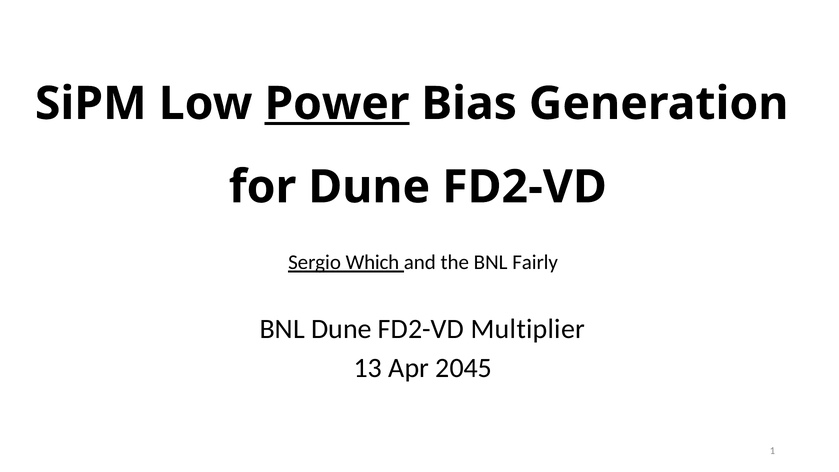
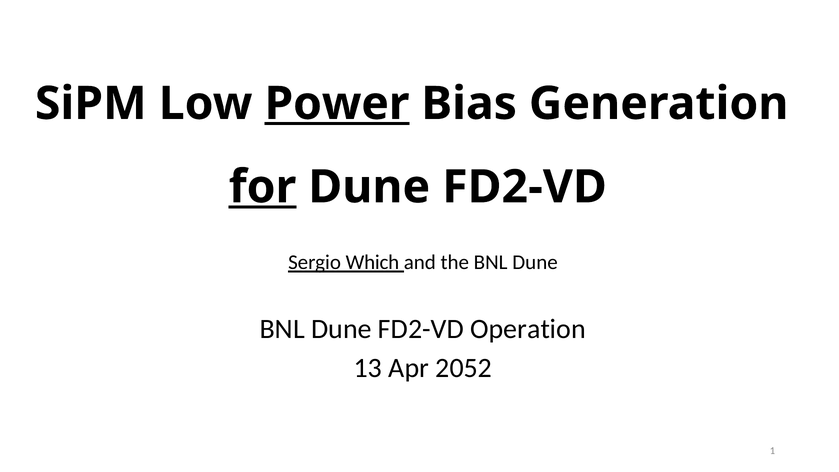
for underline: none -> present (263, 187)
the BNL Fairly: Fairly -> Dune (535, 262)
Multiplier: Multiplier -> Operation (528, 329)
2045: 2045 -> 2052 (464, 368)
